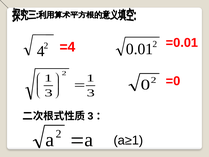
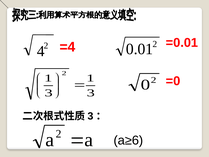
a≥1: a≥1 -> a≥6 (128, 140)
